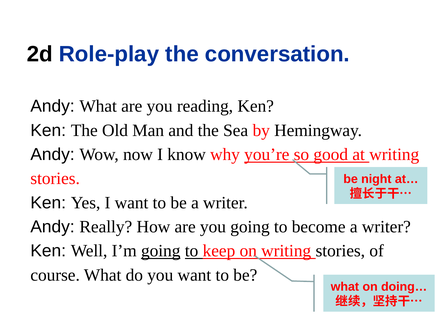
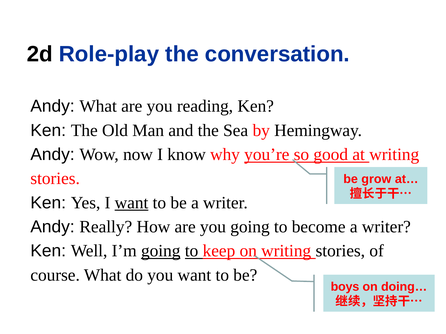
night: night -> grow (376, 179)
want underline: none -> present (132, 203)
what: what -> boys (345, 287)
